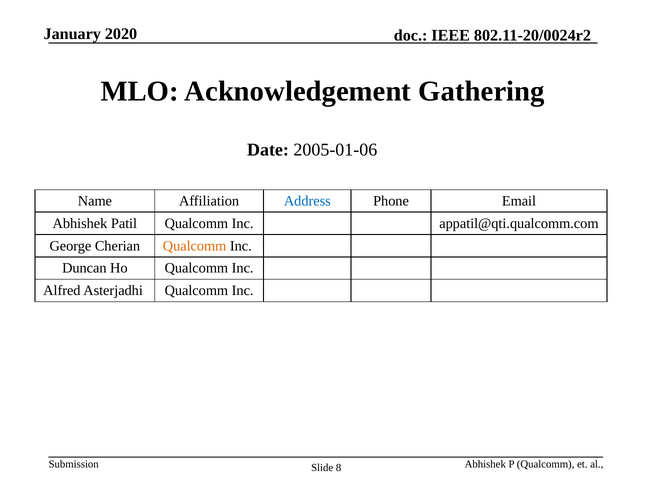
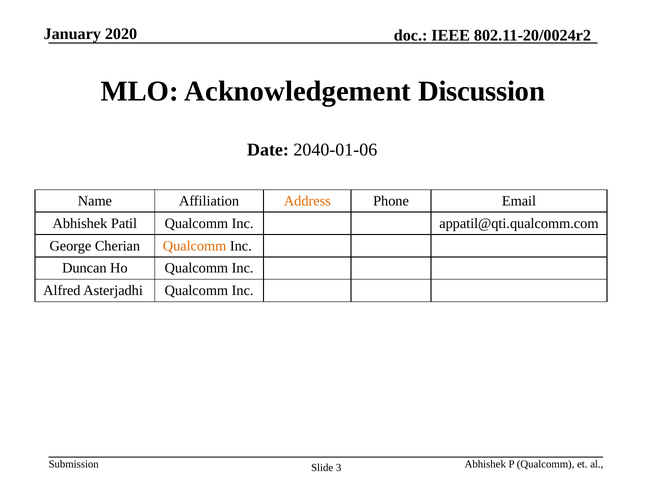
Gathering: Gathering -> Discussion (482, 91)
2005-01-06: 2005-01-06 -> 2040-01-06 (335, 150)
Address colour: blue -> orange (307, 201)
8: 8 -> 3 (339, 468)
